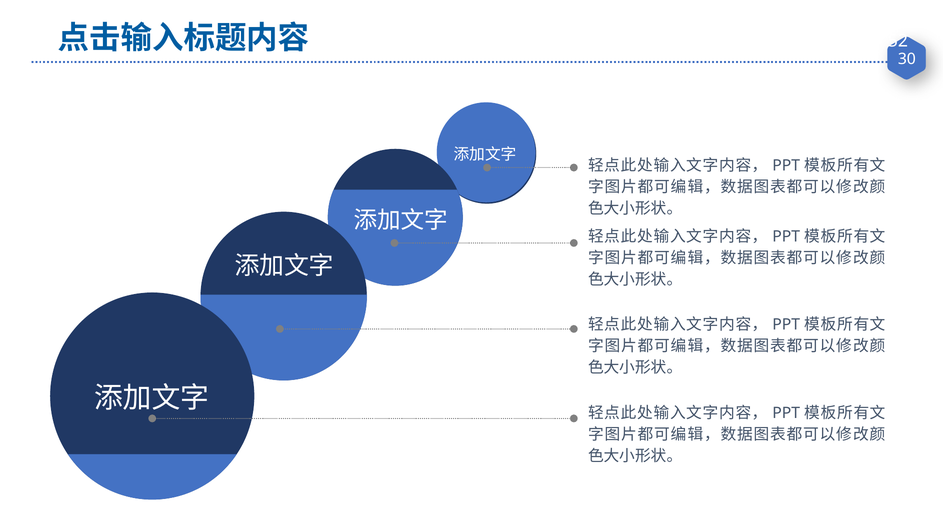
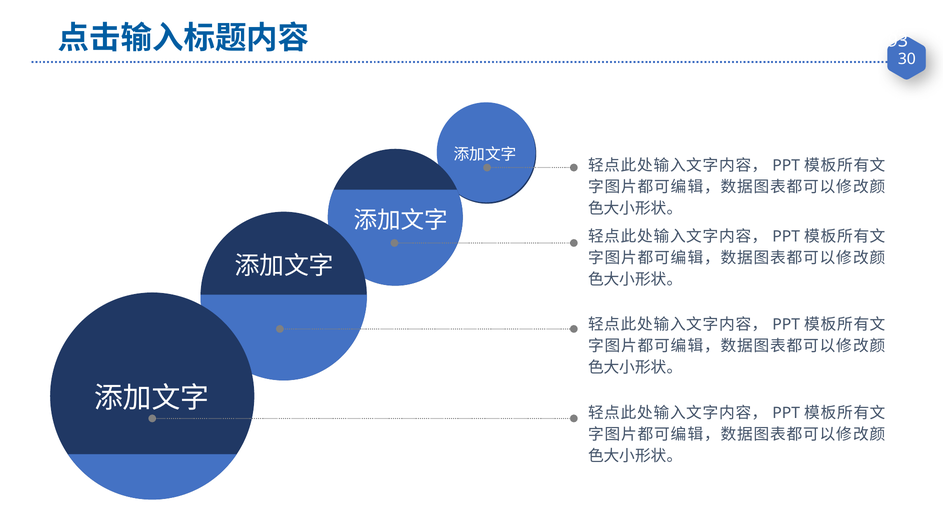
52: 52 -> 93 (898, 41)
